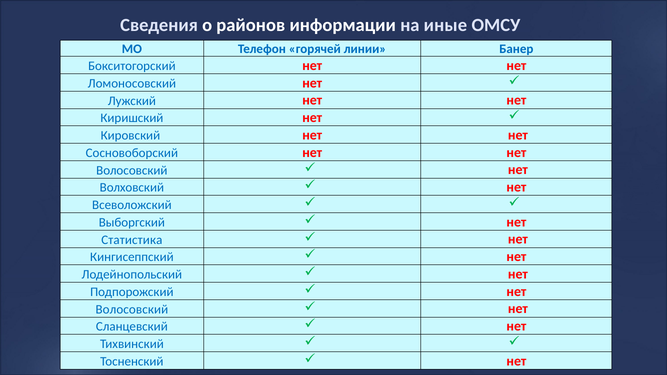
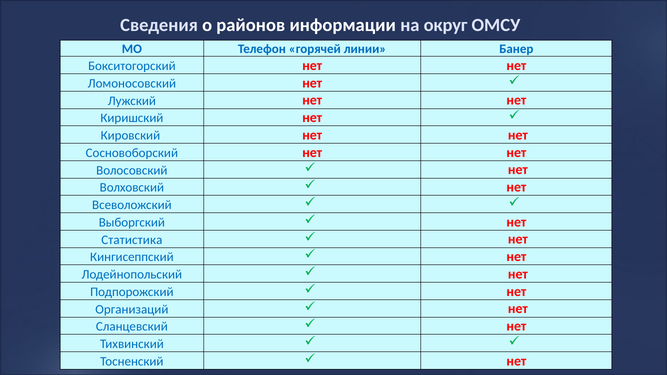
иные: иные -> округ (446, 25)
Волосовский: Волосовский -> Организаций (132, 309)
